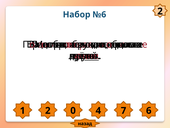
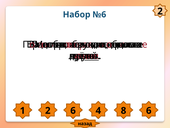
2 0: 0 -> 6 (73, 110)
7: 7 -> 8 (124, 110)
